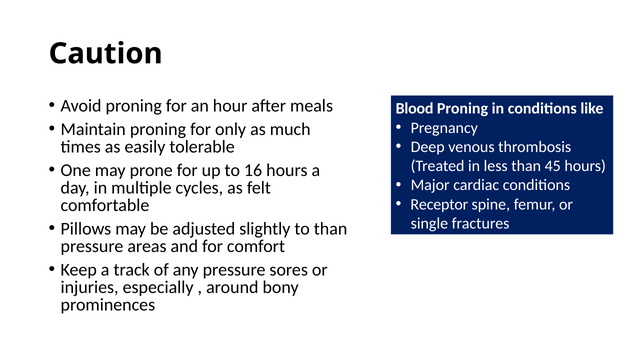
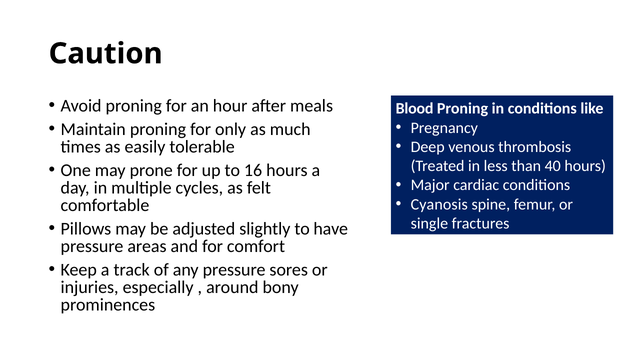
45: 45 -> 40 (553, 166)
Receptor: Receptor -> Cyanosis (439, 204)
to than: than -> have (331, 229)
